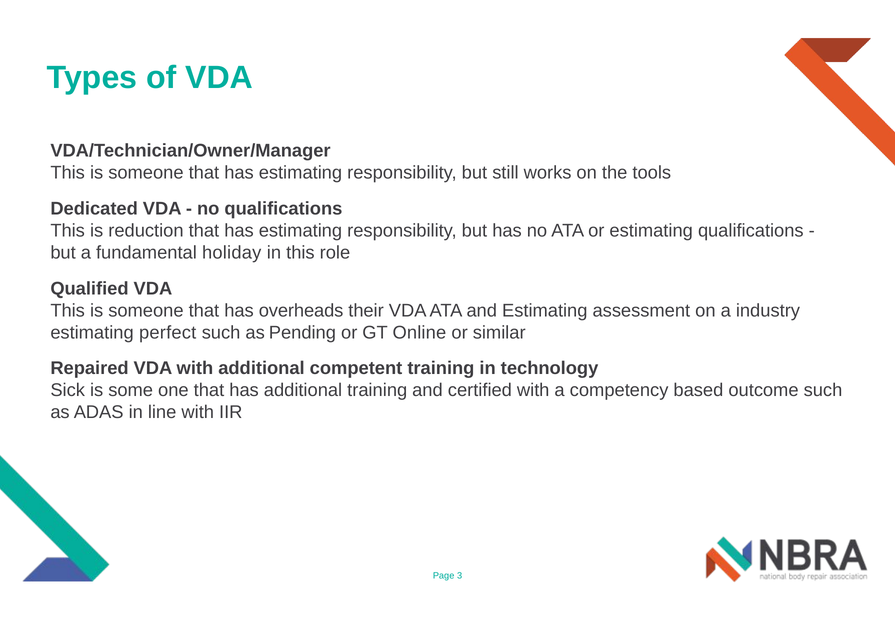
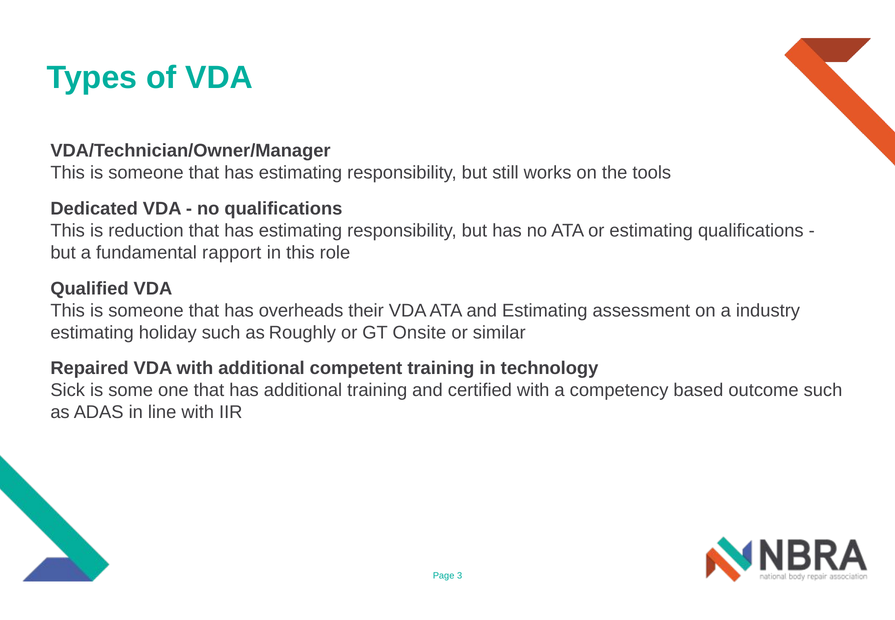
holiday: holiday -> rapport (232, 252)
perfect: perfect -> holiday (168, 332)
Pending: Pending -> Roughly (302, 332)
Online: Online -> Onsite (419, 332)
